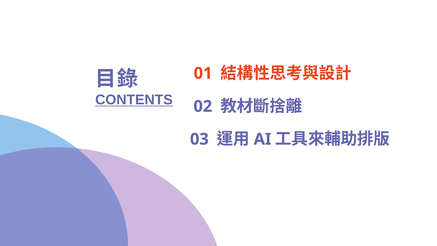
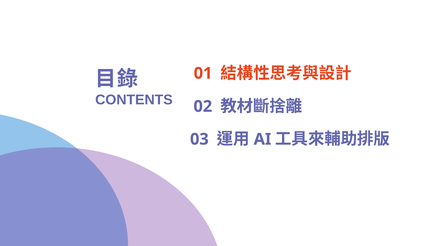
CONTENTS underline: present -> none (134, 100)
